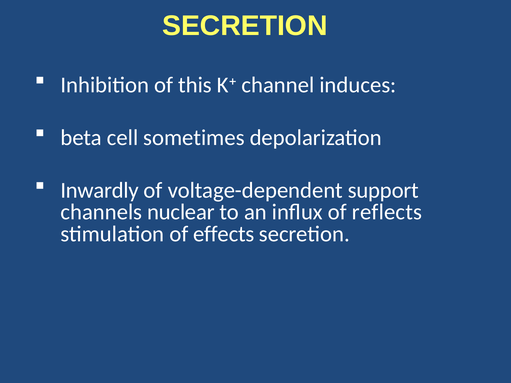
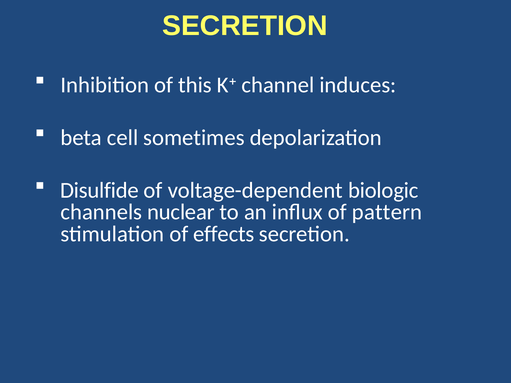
Inwardly: Inwardly -> Disulfide (100, 190)
support: support -> biologic (383, 190)
reflects: reflects -> pattern (387, 212)
